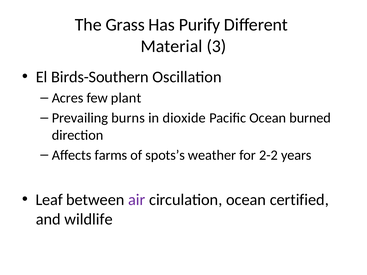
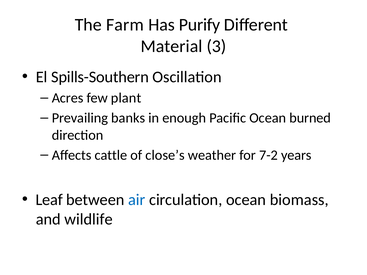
Grass: Grass -> Farm (125, 25)
Birds-Southern: Birds-Southern -> Spills-Southern (100, 77)
burns: burns -> banks (128, 118)
dioxide: dioxide -> enough (184, 118)
farms: farms -> cattle (111, 155)
spots’s: spots’s -> close’s (165, 155)
2-2: 2-2 -> 7-2 (268, 155)
air colour: purple -> blue (137, 200)
certified: certified -> biomass (299, 200)
